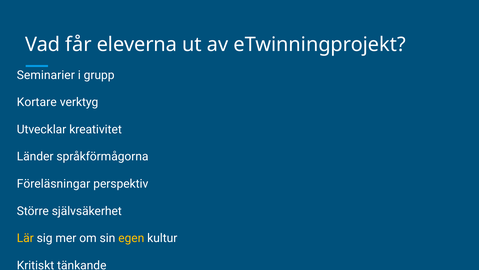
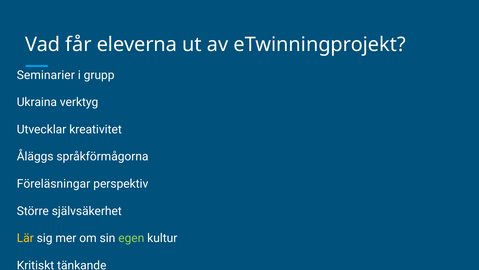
Kortare: Kortare -> Ukraina (37, 102)
Länder: Länder -> Åläggs (35, 156)
egen colour: yellow -> light green (131, 238)
